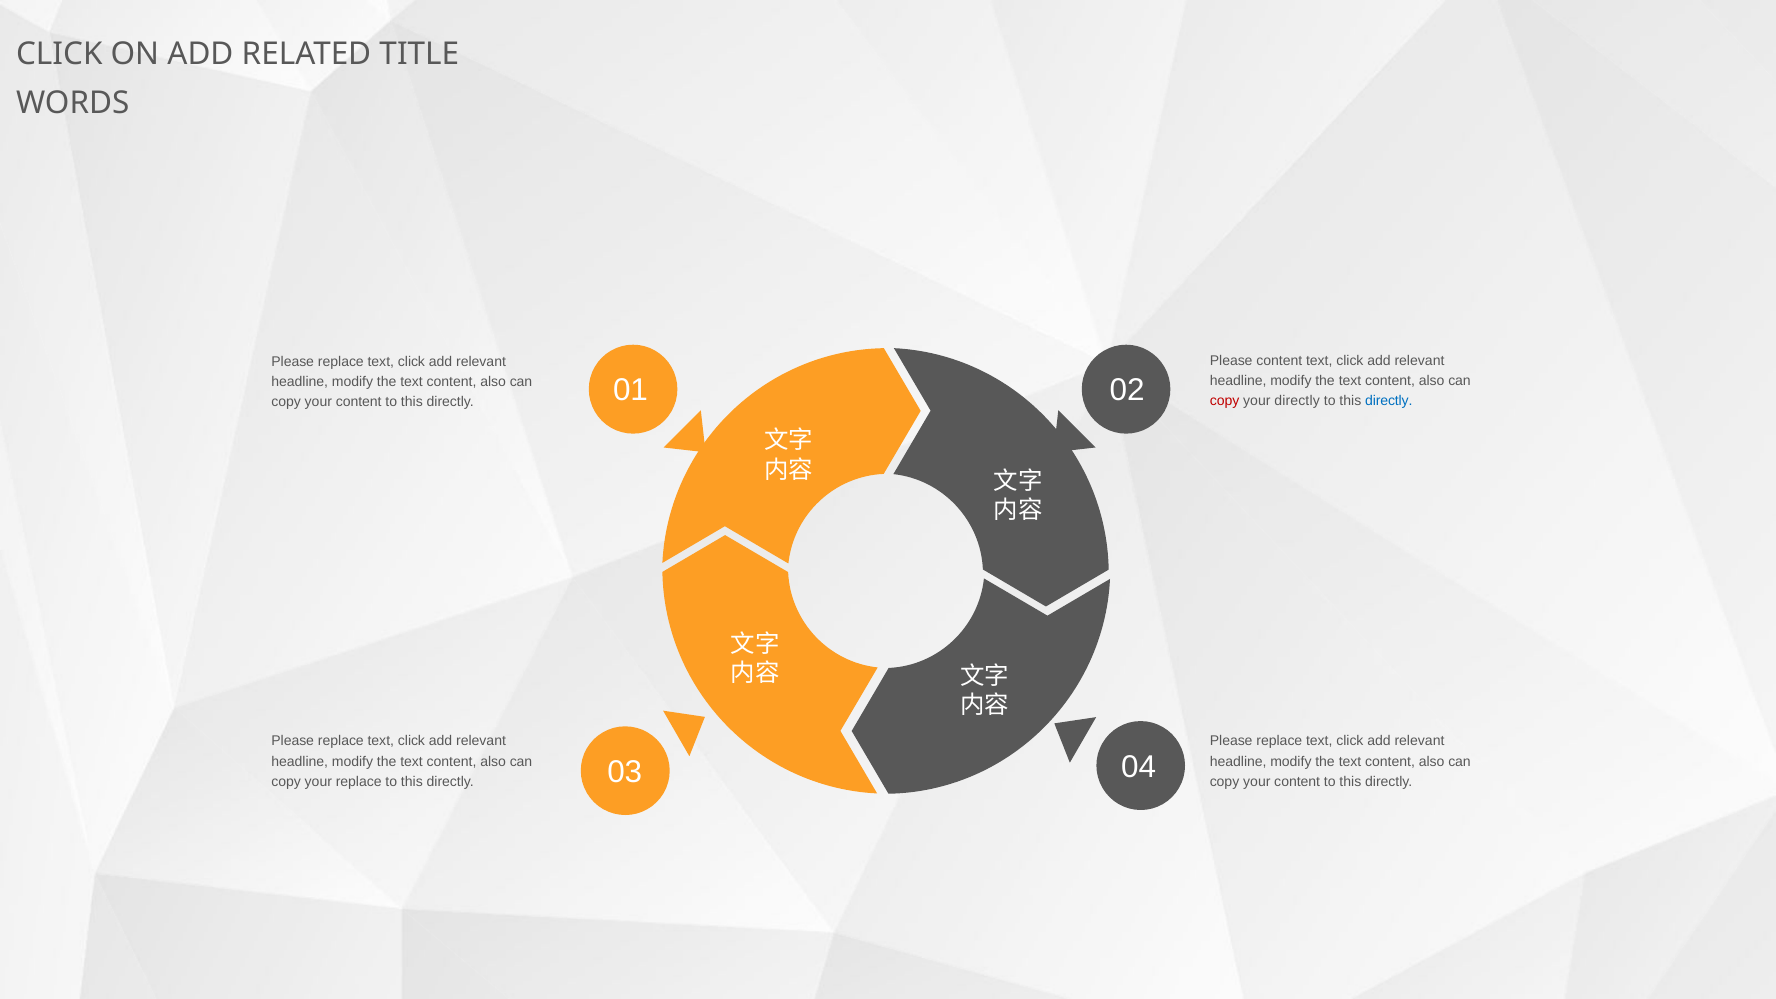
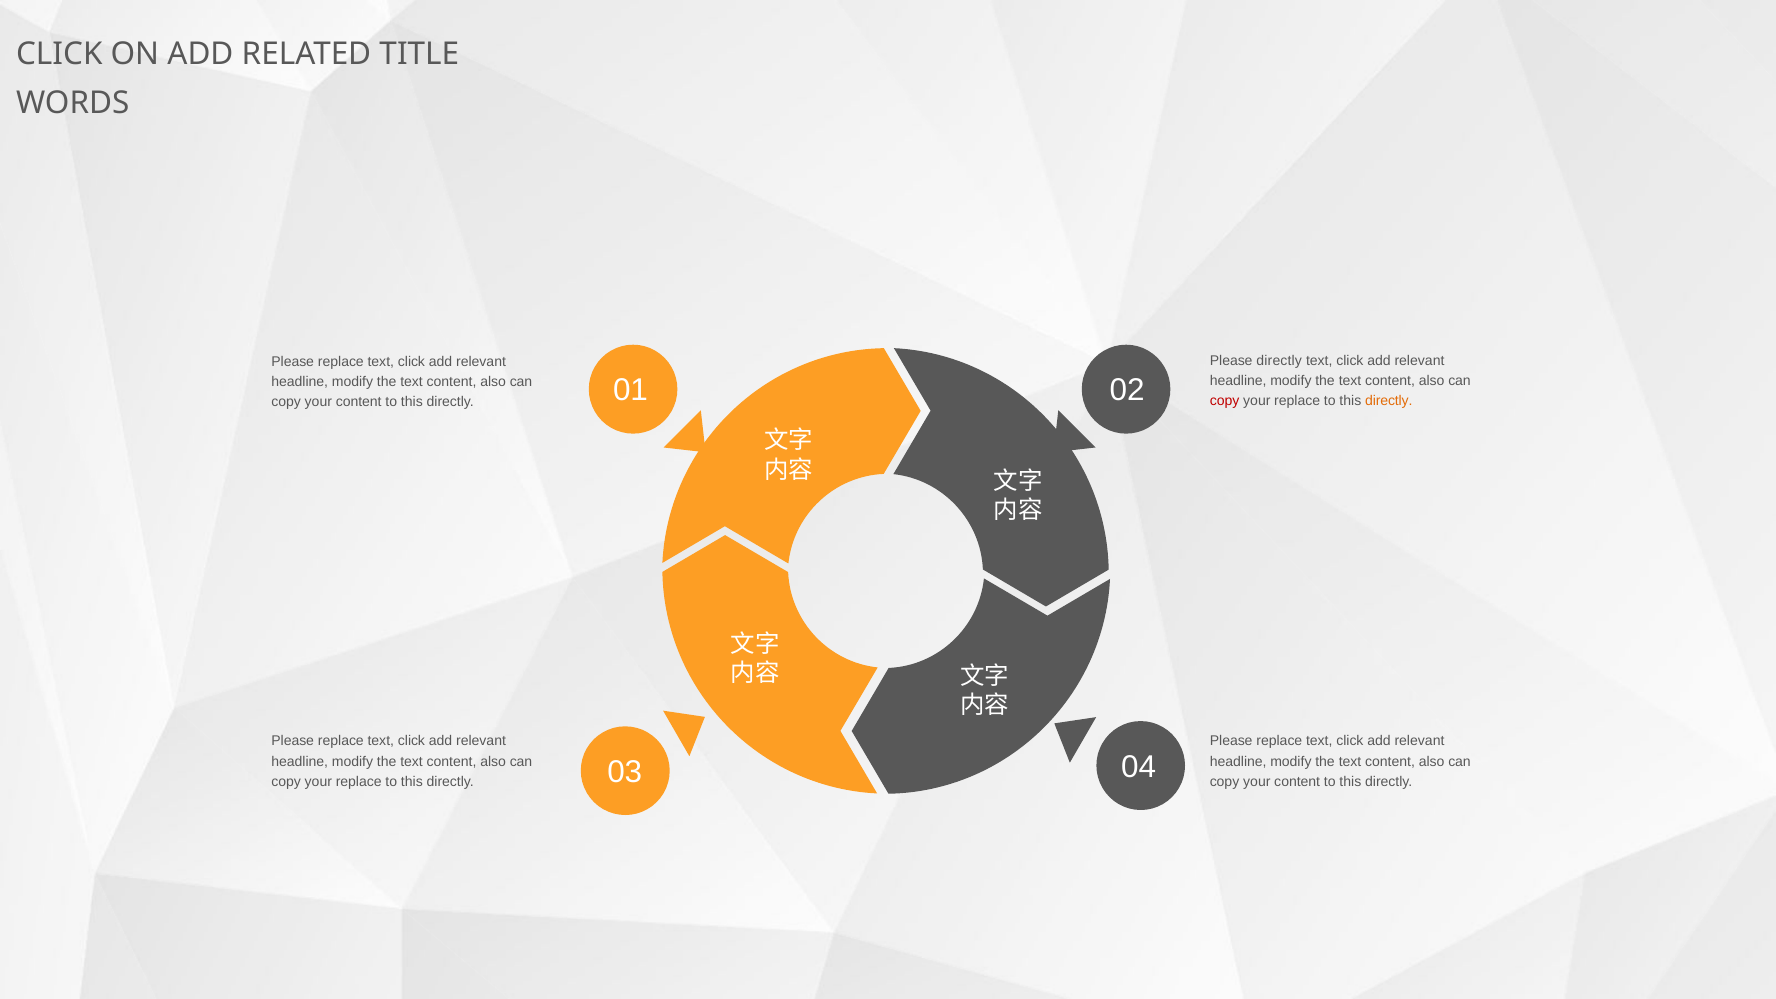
Please content: content -> directly (1279, 361)
directly: directly -> replace (1297, 401)
directly colour: blue -> orange (1389, 401)
